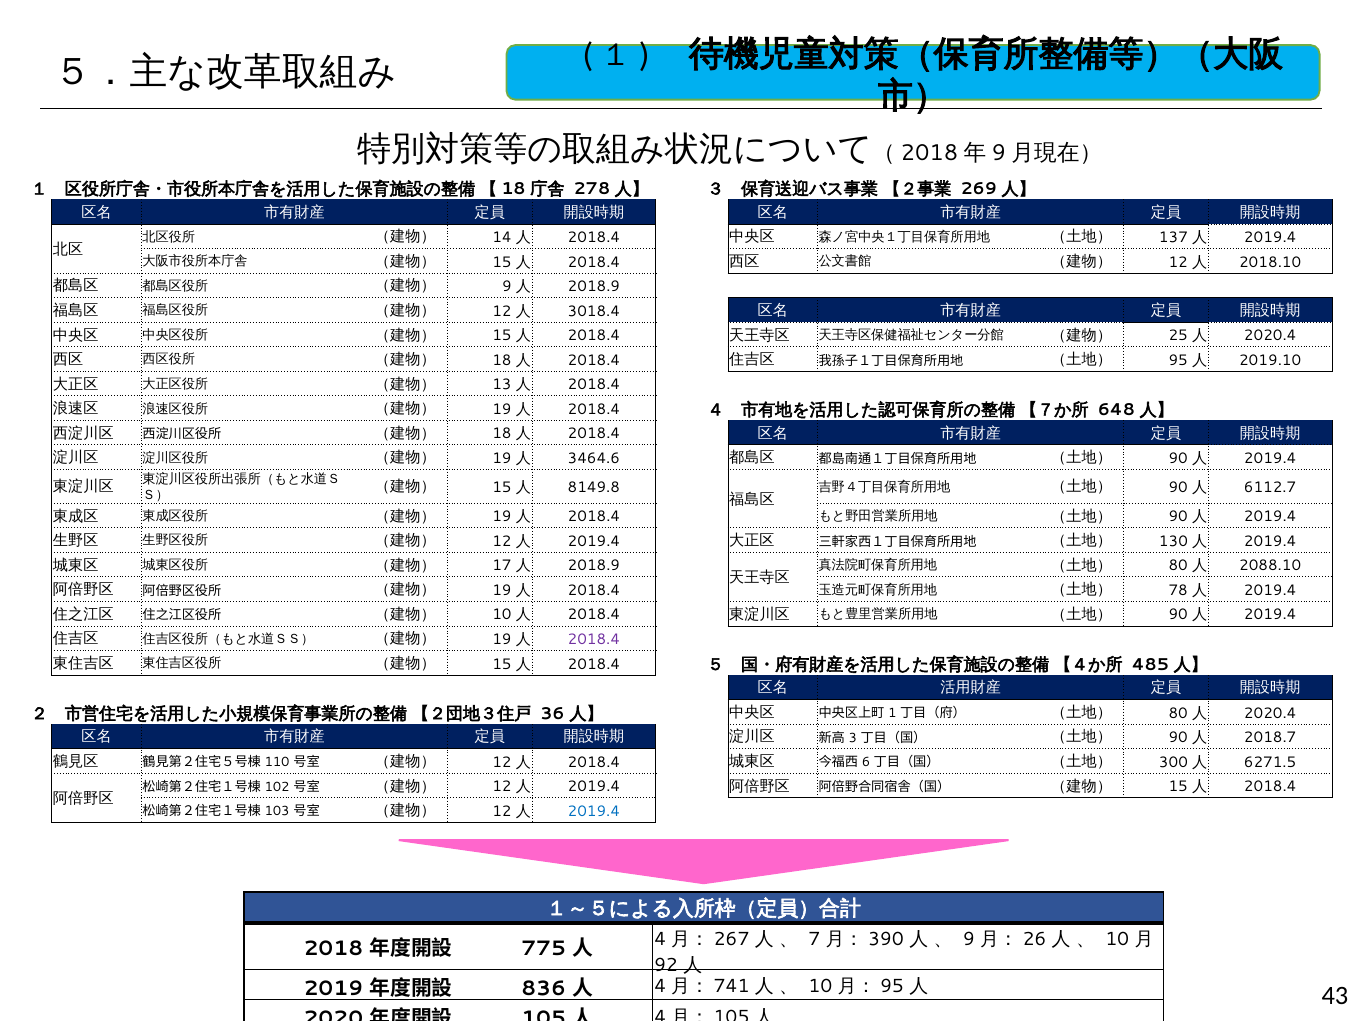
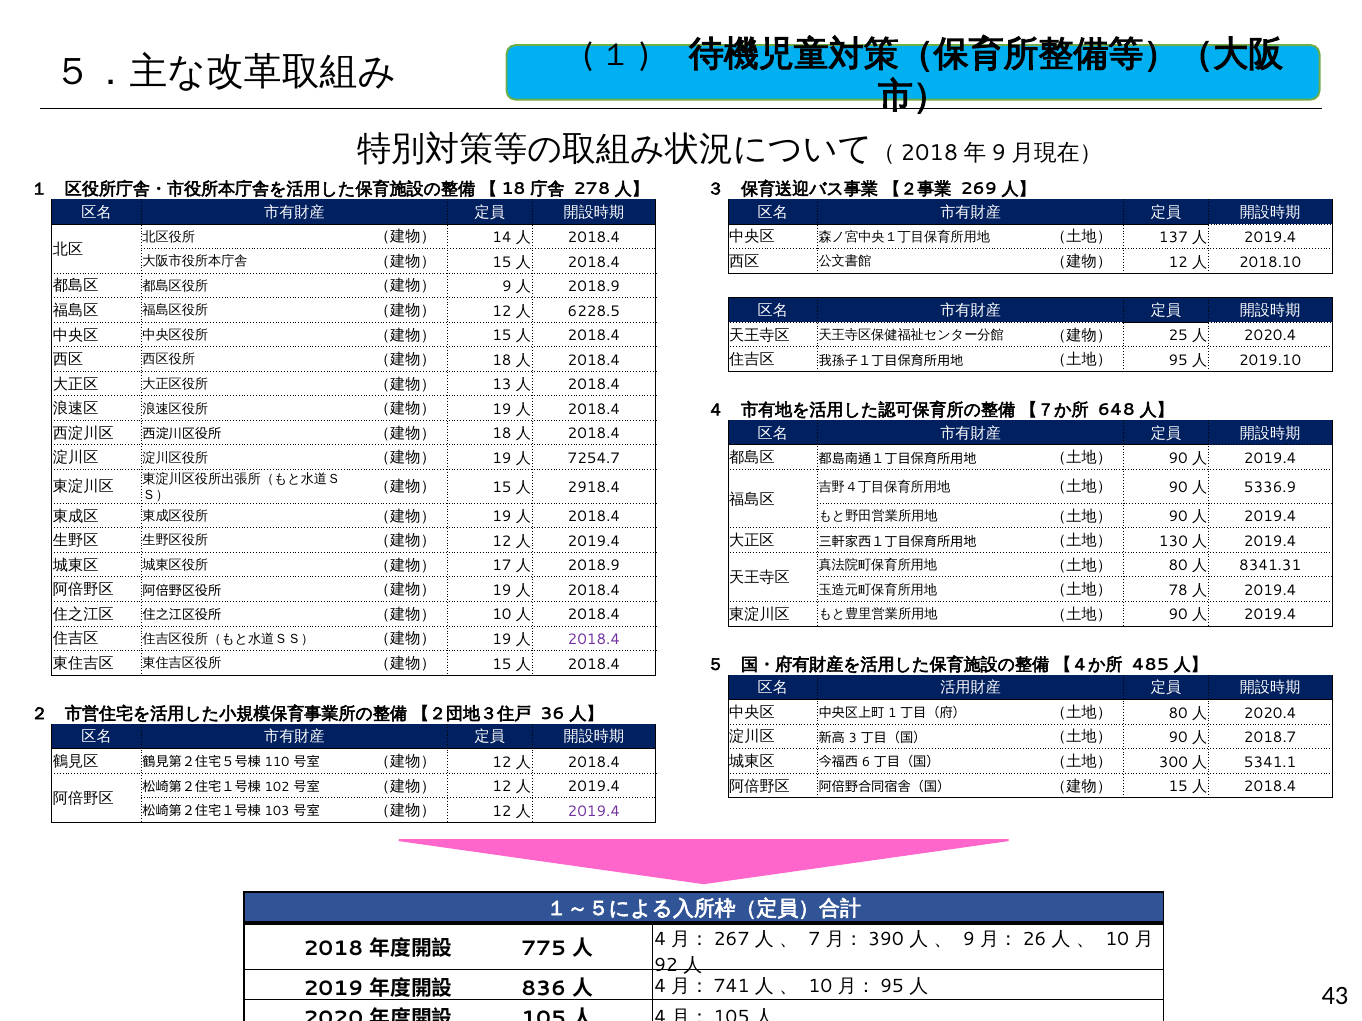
3018.4: 3018.4 -> 6228.5 (594, 311)
3464.6: 3464.6 -> 7254.7 (594, 459)
8149.8: 8149.8 -> 2918.4 (594, 488)
6112.7: 6112.7 -> 5336.9 (1270, 488)
2088.10: 2088.10 -> 8341.31 (1270, 566)
6271.5: 6271.5 -> 5341.1 (1270, 763)
2019.4 colour: blue -> purple (594, 812)
